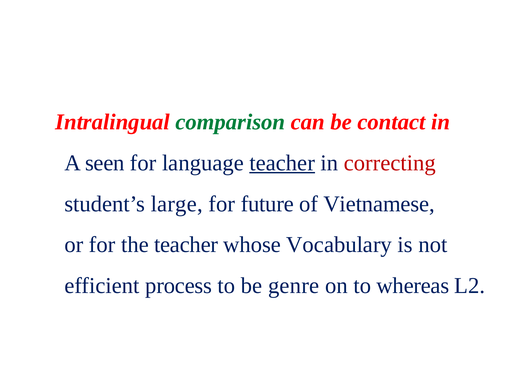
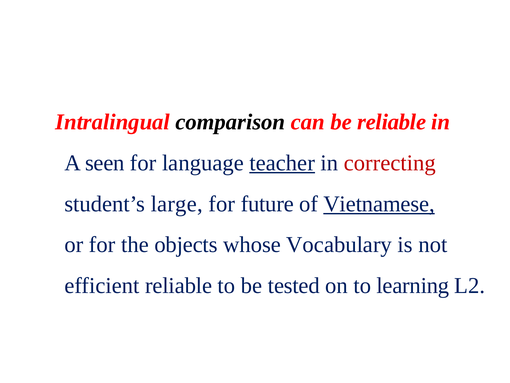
comparison colour: green -> black (230, 122)
be contact: contact -> reliable (392, 122)
Vietnamese underline: none -> present (379, 204)
the teacher: teacher -> objects (186, 244)
efficient process: process -> reliable (179, 285)
genre: genre -> tested (294, 285)
whereas: whereas -> learning (413, 285)
